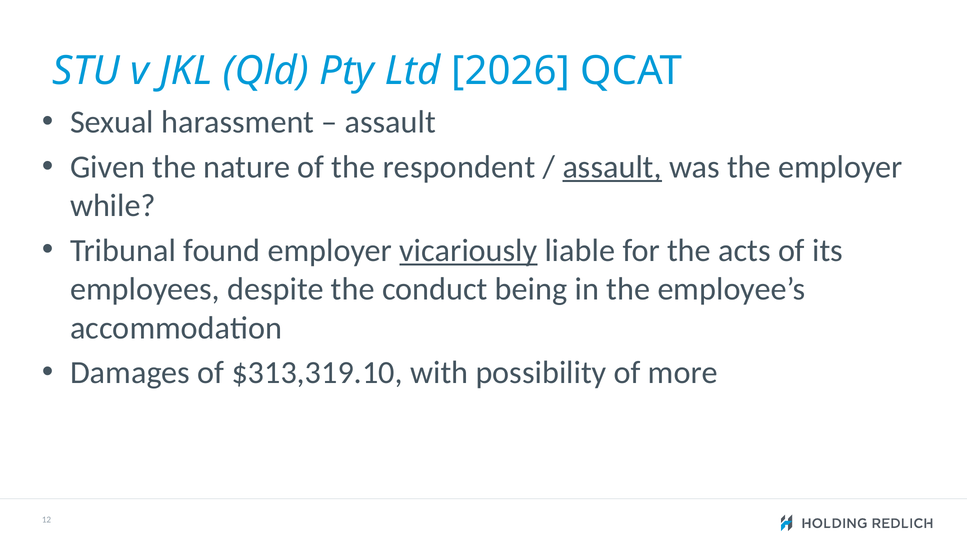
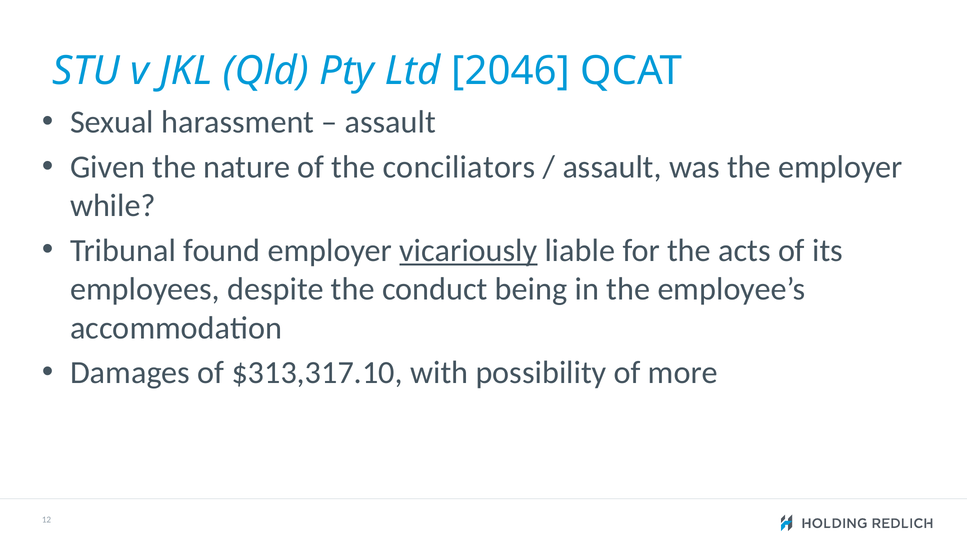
2026: 2026 -> 2046 (511, 71)
respondent: respondent -> conciliators (459, 167)
assault underline: present -> none (612, 167)
$313,319.10: $313,319.10 -> $313,317.10 (317, 373)
